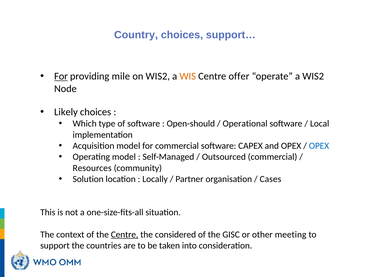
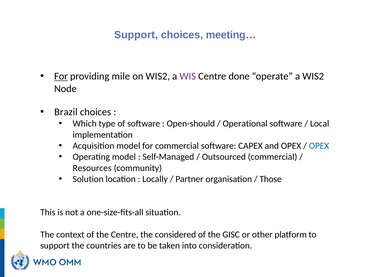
Country: Country -> Support (136, 35)
support…: support… -> meeting… (231, 35)
WIS colour: orange -> purple (188, 76)
offer: offer -> done (239, 76)
Likely: Likely -> Brazil (66, 112)
Cases: Cases -> Those (271, 179)
Centre underline: present -> none (125, 235)
meeting: meeting -> platform (291, 235)
